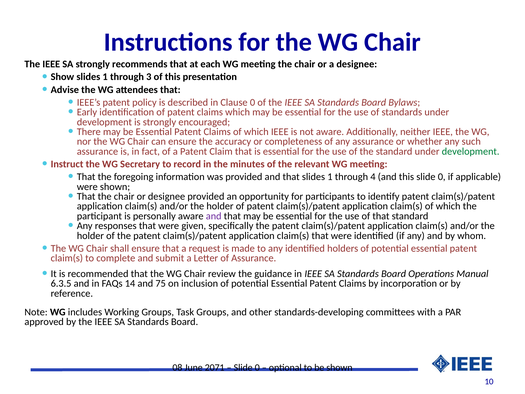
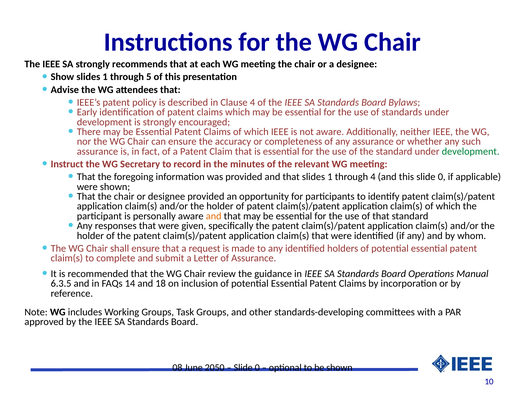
3: 3 -> 5 (149, 77)
Clause 0: 0 -> 4 (253, 102)
and colour: purple -> orange (214, 216)
75: 75 -> 18 (161, 283)
2071: 2071 -> 2050 (215, 367)
